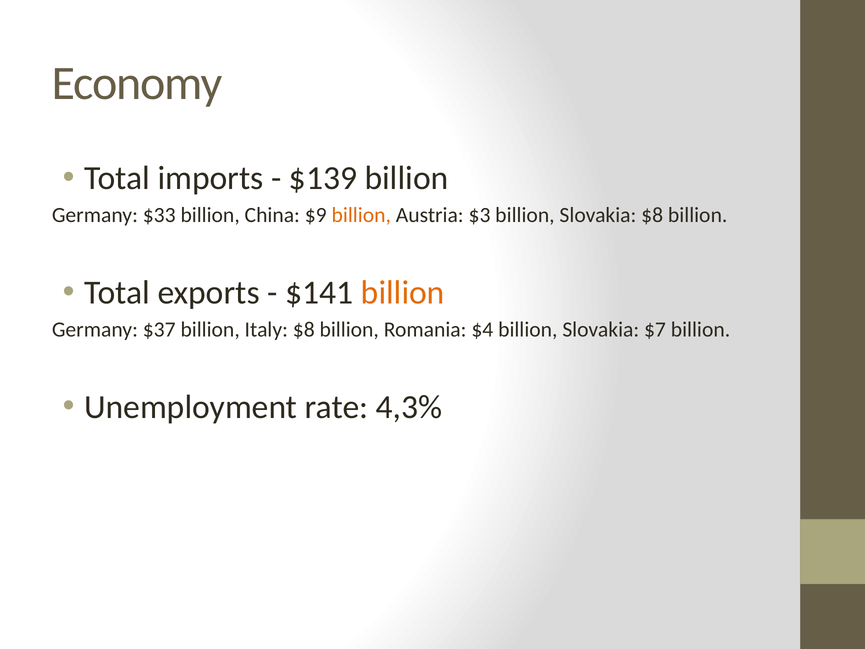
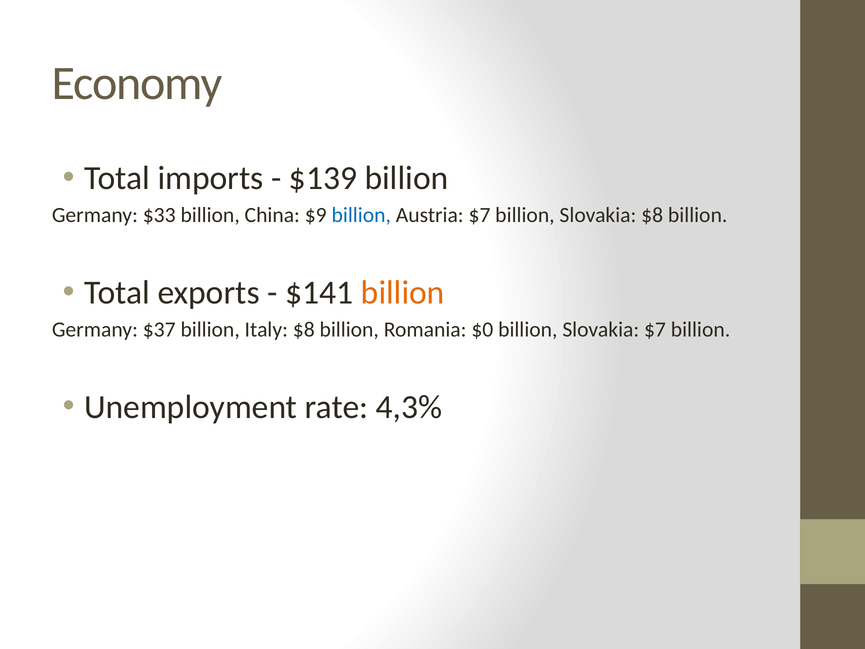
billion colour: orange -> blue (361, 215)
Austria $3: $3 -> $7 (480, 215)
$4: $4 -> $0 (482, 329)
